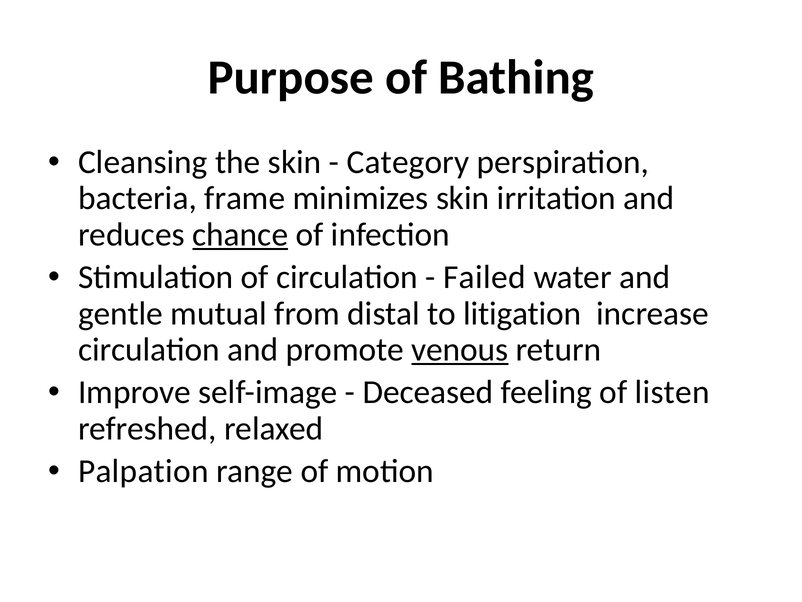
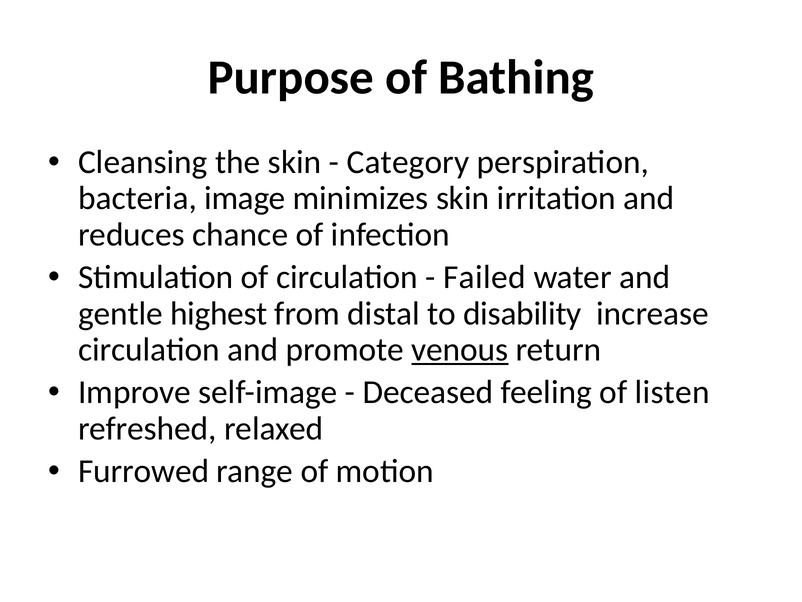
frame: frame -> image (245, 198)
chance underline: present -> none (240, 234)
mutual: mutual -> highest (219, 313)
litigation: litigation -> disability (522, 313)
Palpation: Palpation -> Furrowed (144, 471)
